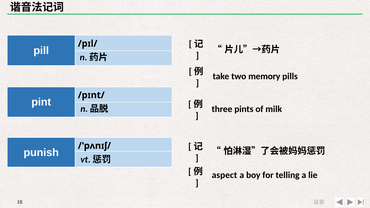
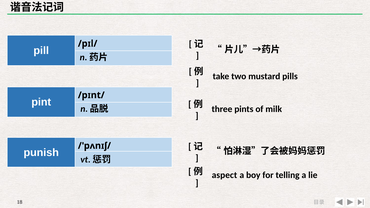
memory: memory -> mustard (264, 76)
